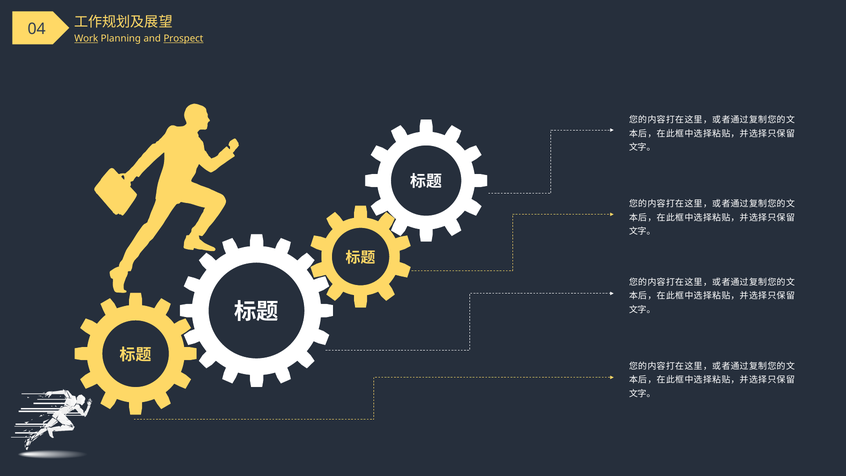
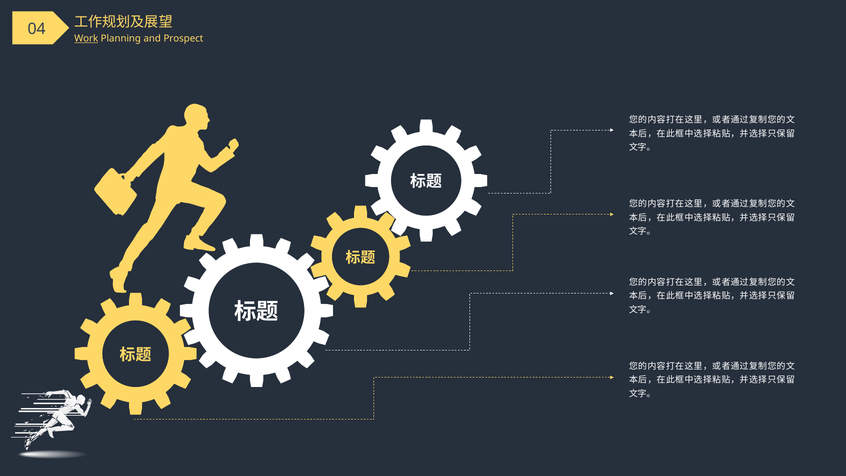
Prospect underline: present -> none (183, 39)
